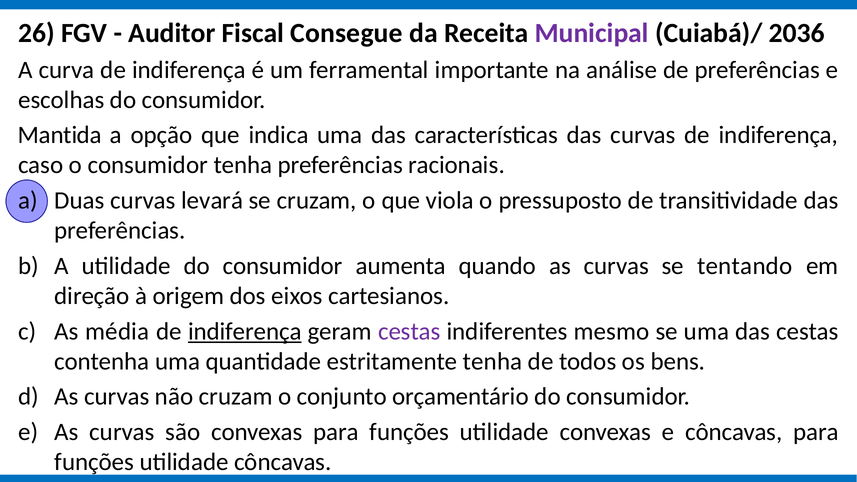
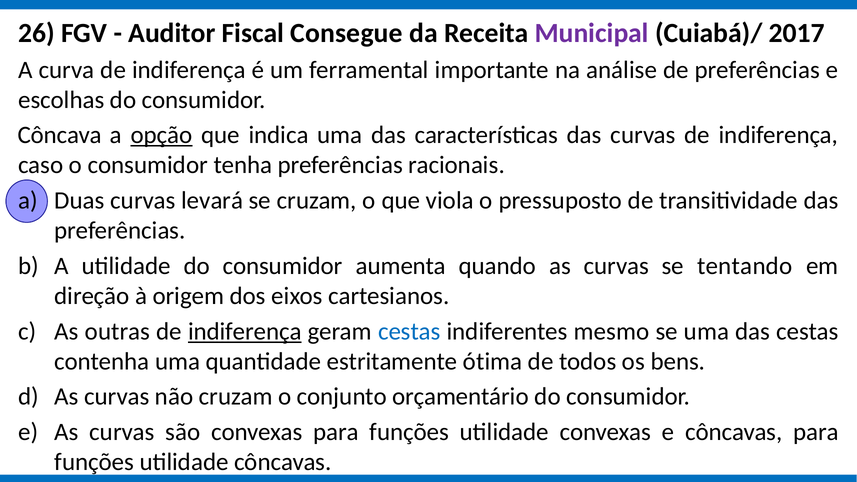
2036: 2036 -> 2017 (797, 33)
Mantida: Mantida -> Côncava (60, 135)
opção underline: none -> present (161, 135)
média: média -> outras (117, 331)
cestas colour: purple -> blue (409, 331)
estritamente tenha: tenha -> ótima (493, 361)
